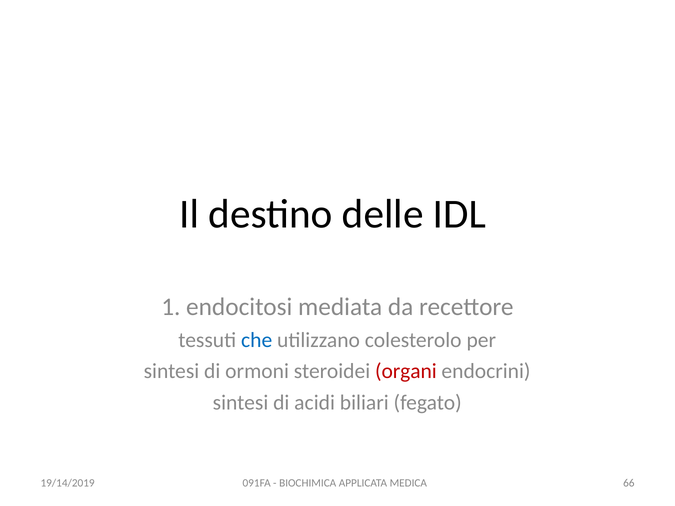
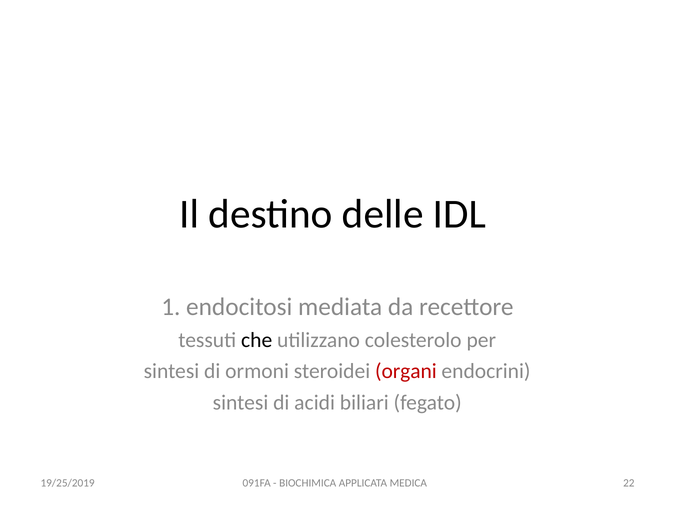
che colour: blue -> black (257, 340)
66: 66 -> 22 (629, 483)
19/14/2019: 19/14/2019 -> 19/25/2019 (68, 483)
